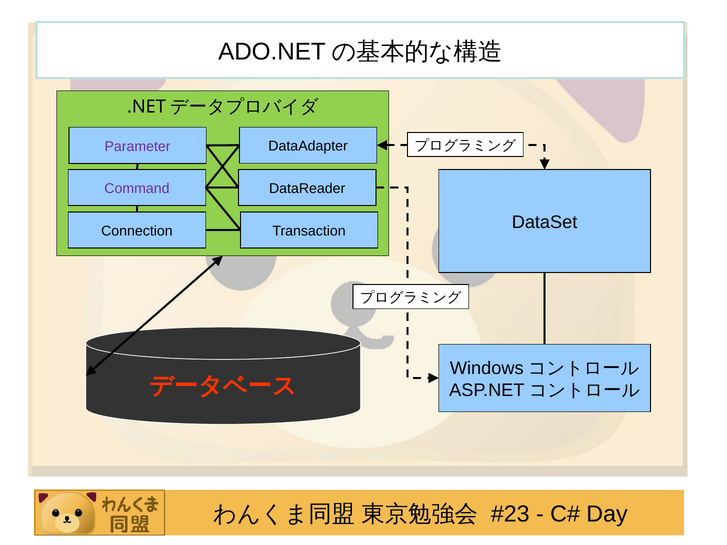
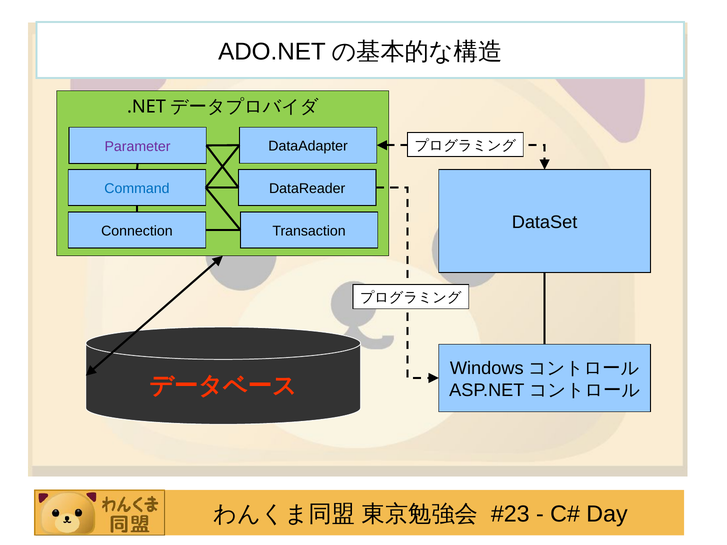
Command colour: purple -> blue (137, 189)
